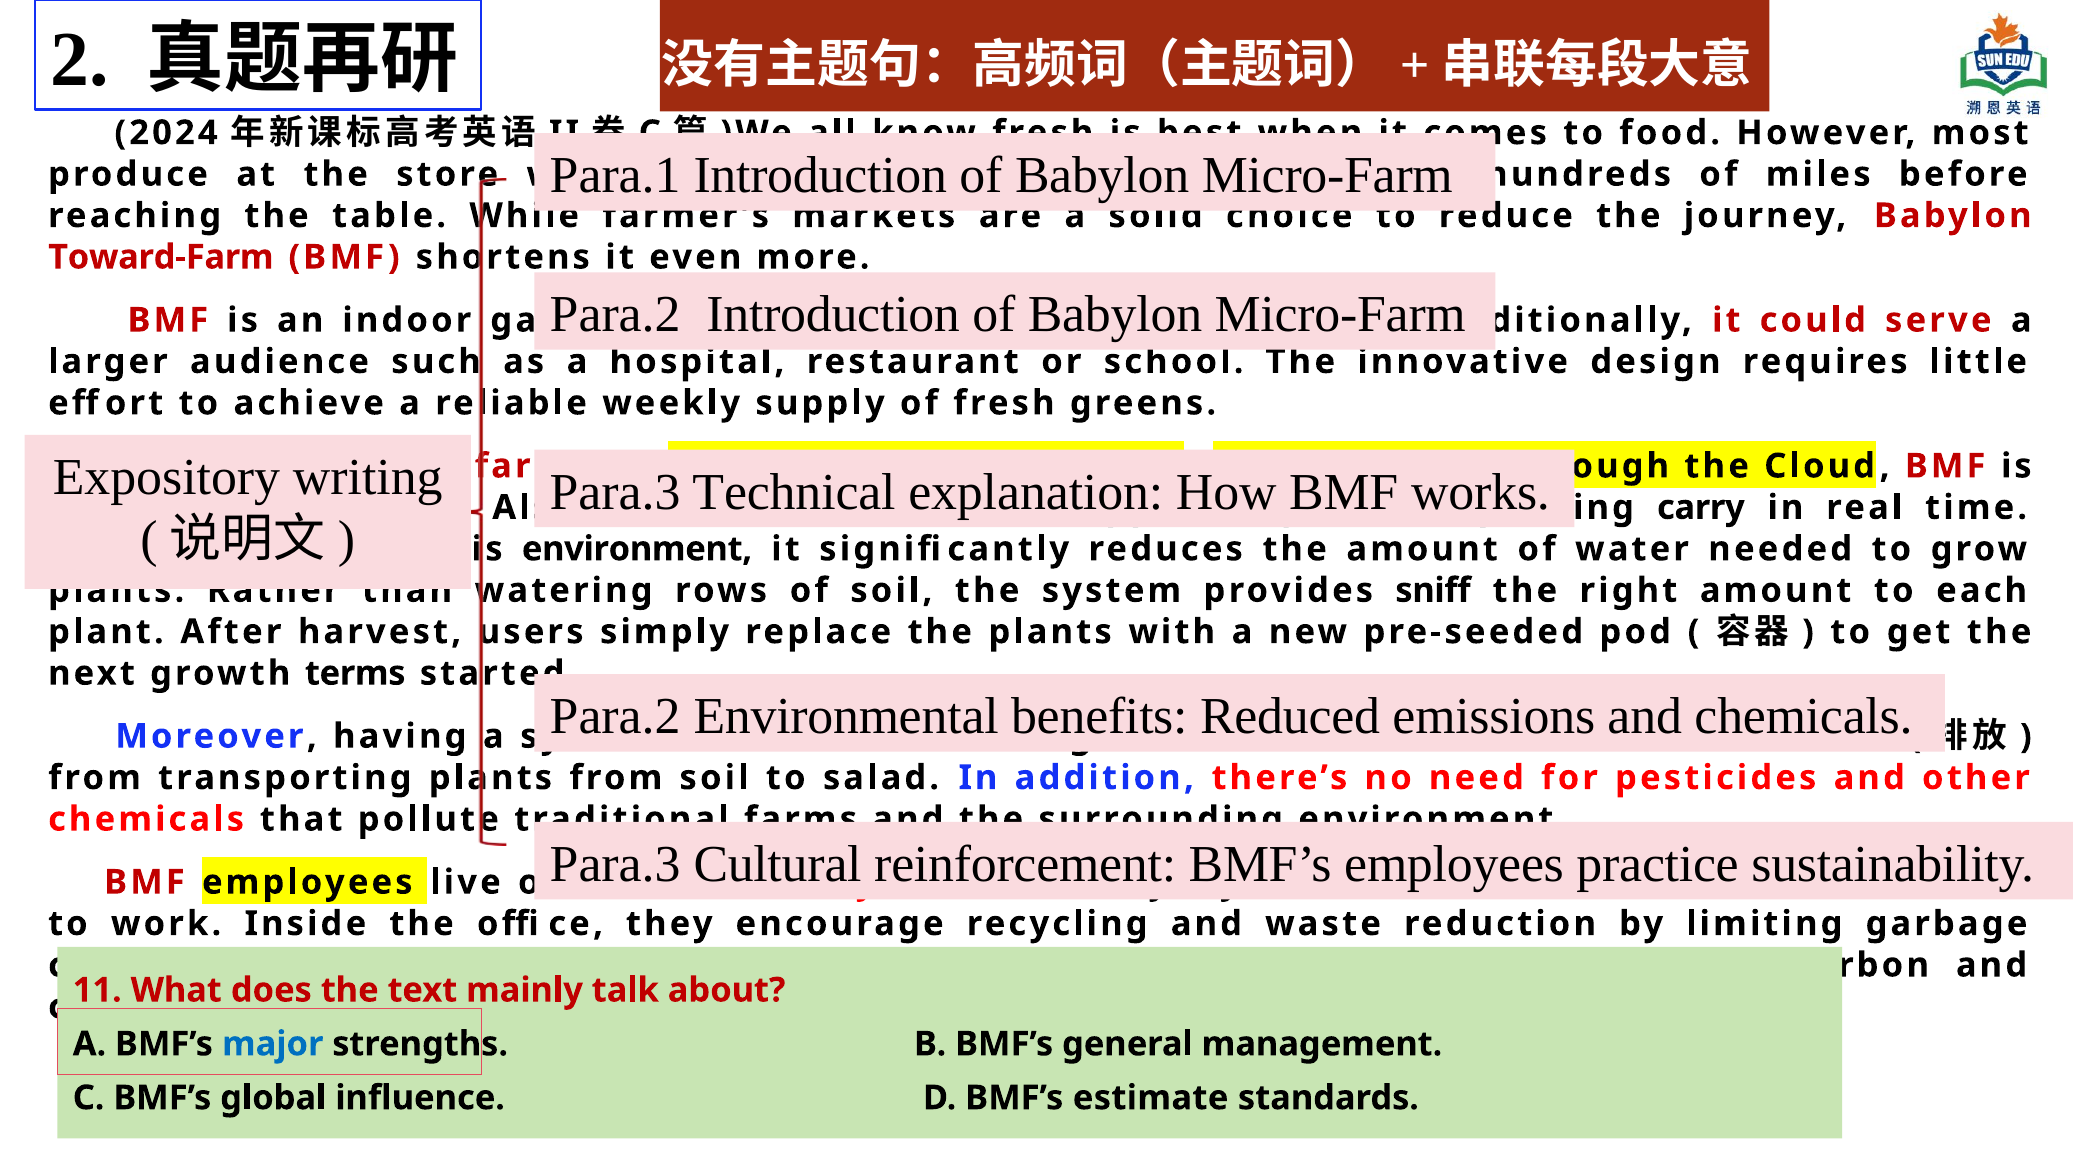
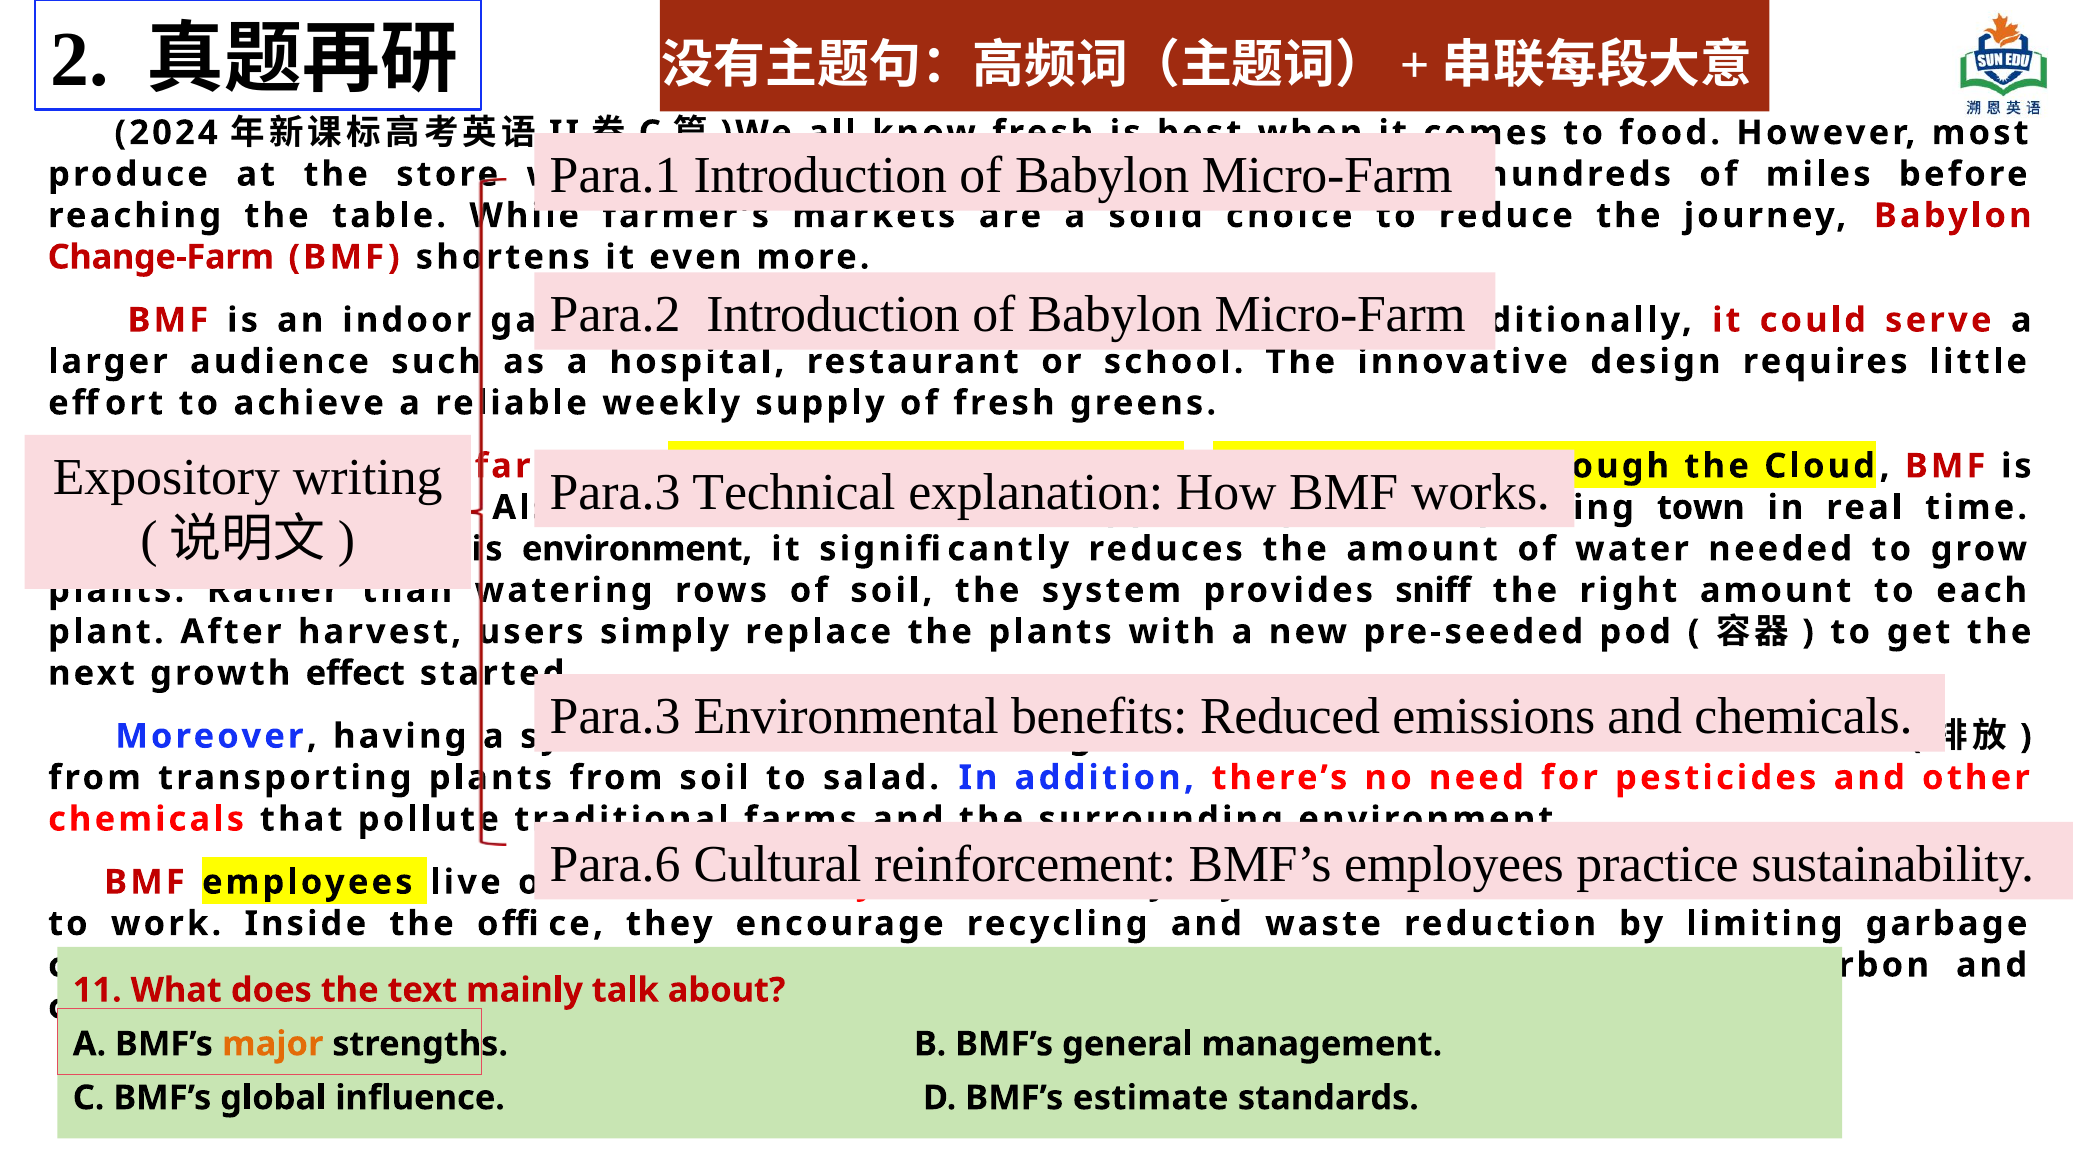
Toward-Farm: Toward-Farm -> Change-Farm (161, 257)
carry: carry -> town (1701, 508)
terms: terms -> effect (355, 673)
Para.2: Para.2 -> Para.3 (615, 717)
Para.3: Para.3 -> Para.6 (615, 864)
major colour: blue -> orange (273, 1044)
